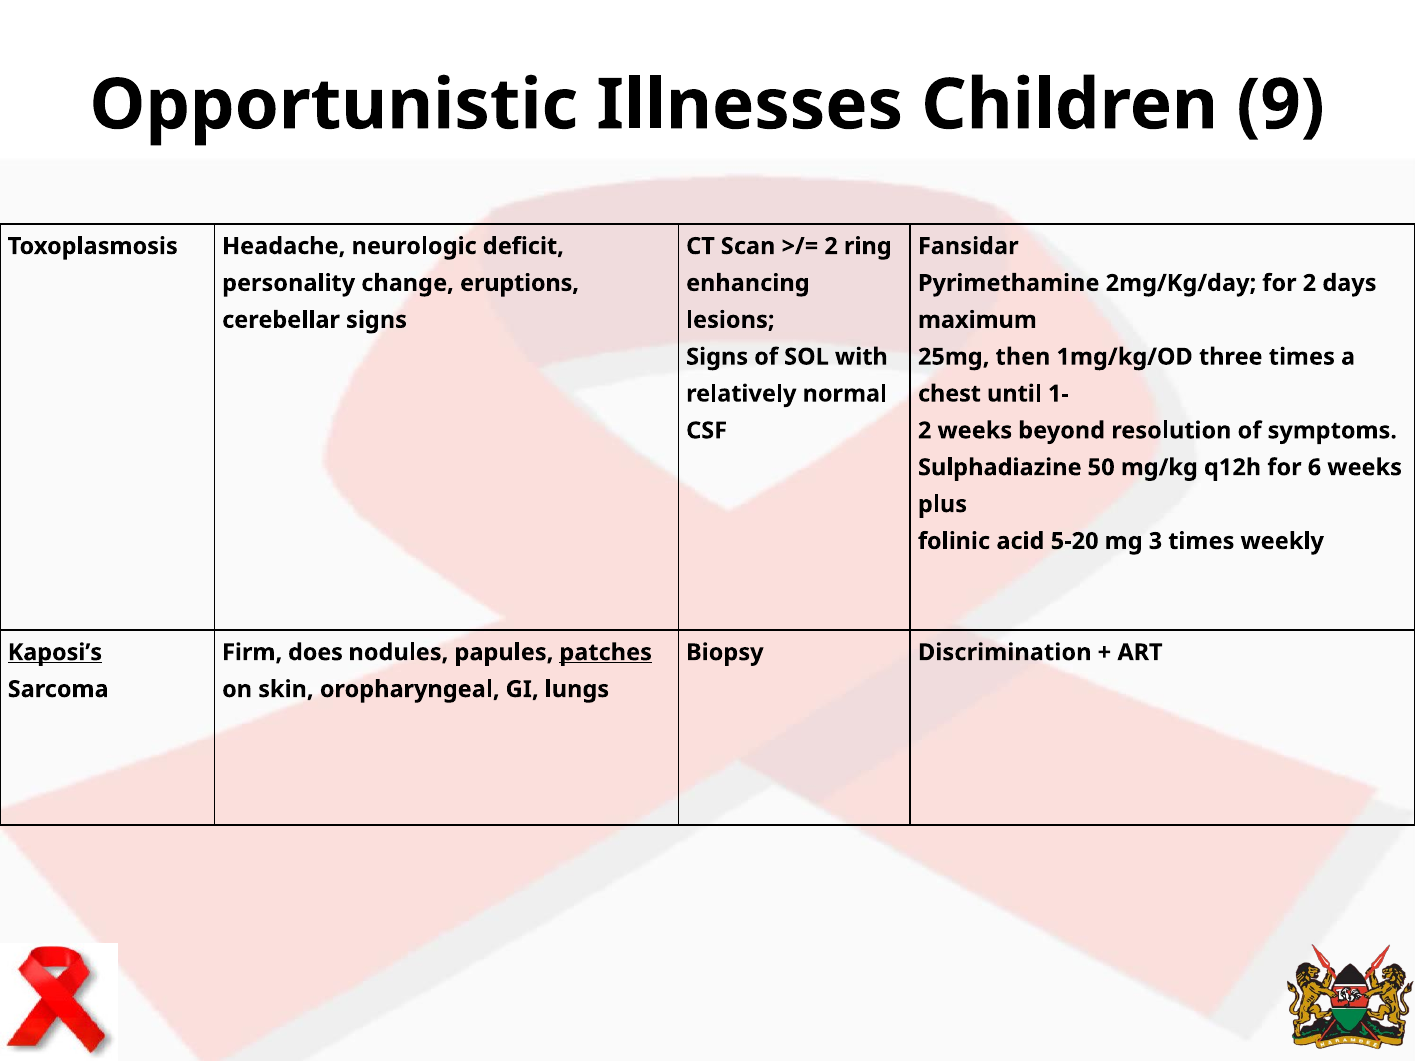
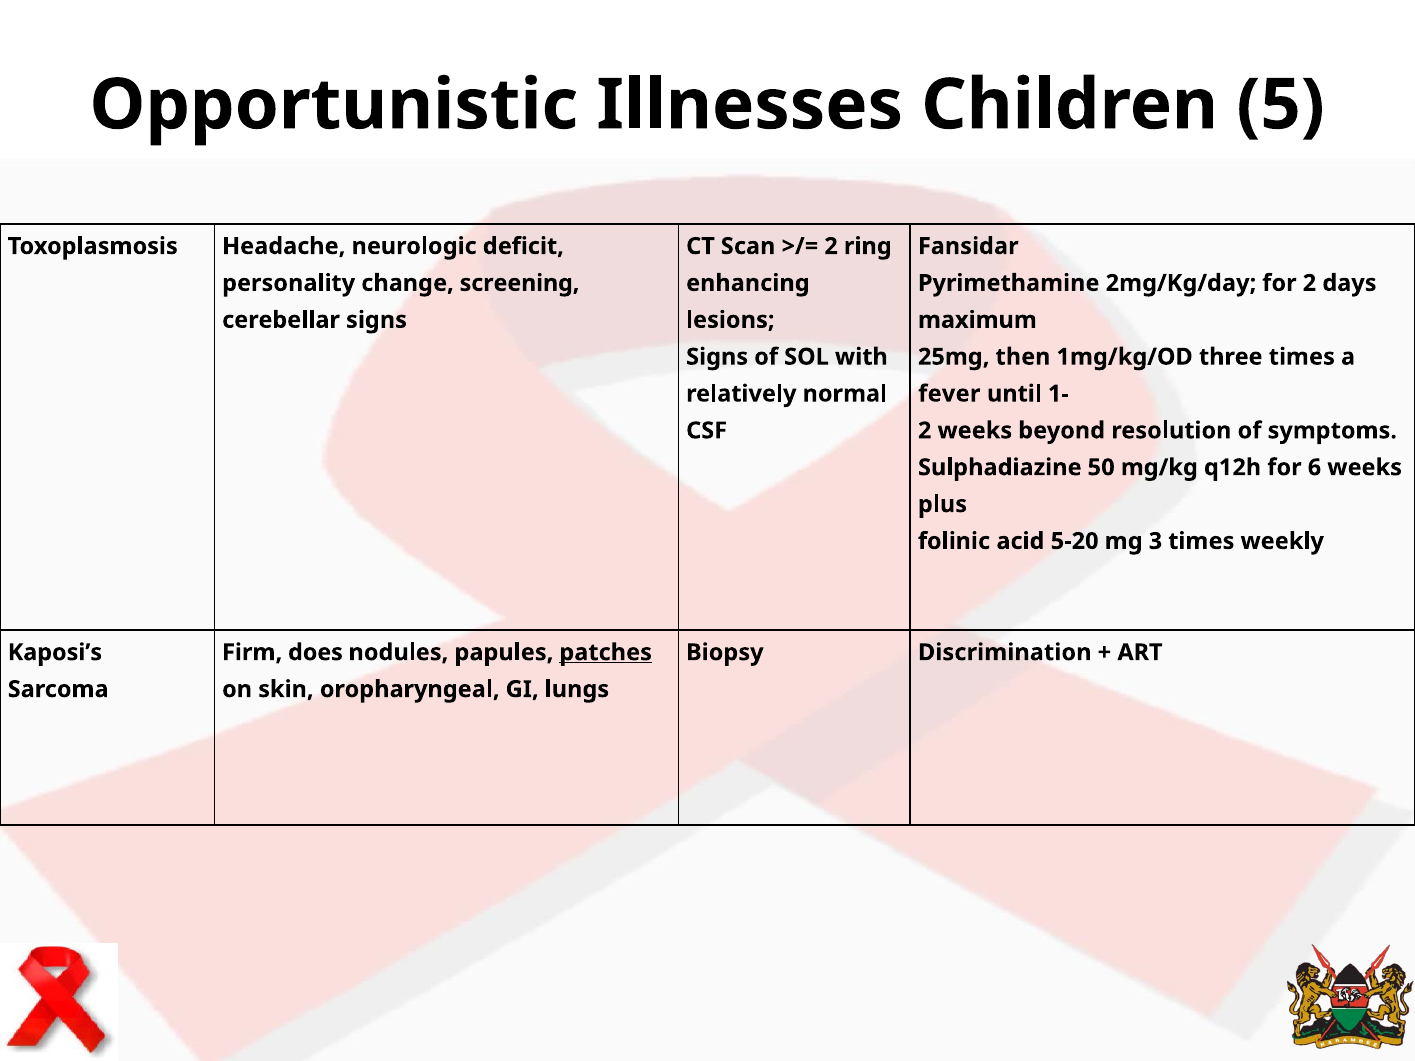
9: 9 -> 5 (1281, 105)
eruptions: eruptions -> screening (519, 283)
chest: chest -> fever (949, 394)
Kaposi’s underline: present -> none (55, 653)
